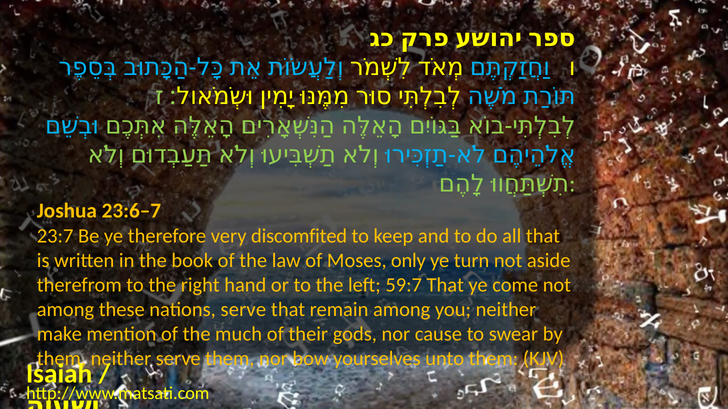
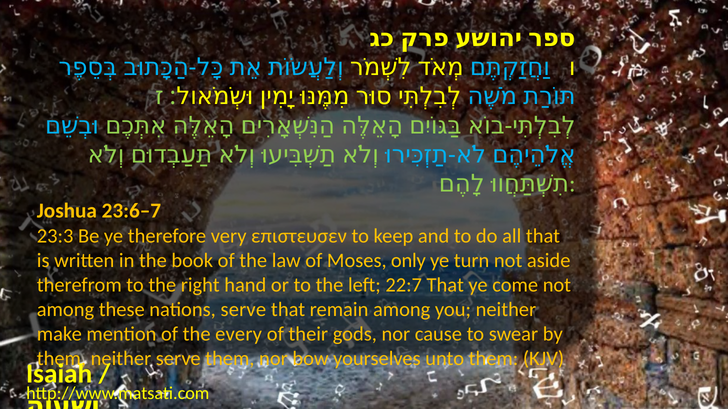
23:7: 23:7 -> 23:3 (55, 236)
discomfited: discomfited -> επιστευσεν (299, 236)
59:7: 59:7 -> 22:7 (404, 285)
much: much -> every (239, 334)
